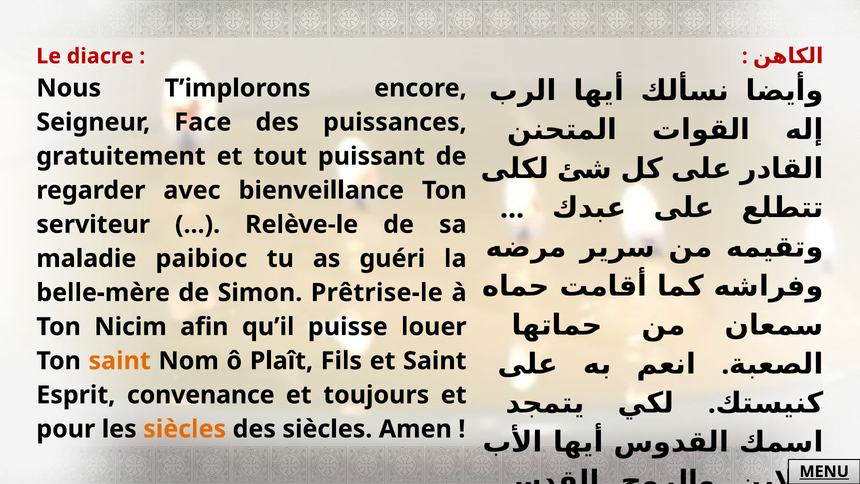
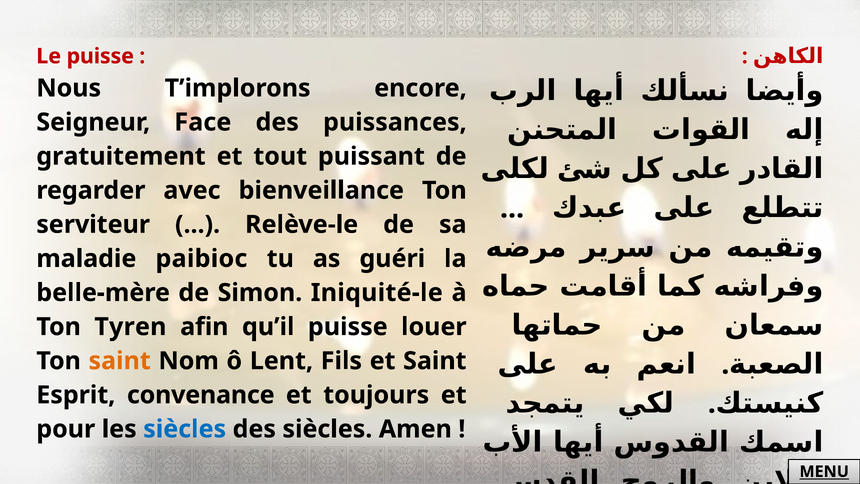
Le diacre: diacre -> puisse (100, 56)
Prêtrise-le: Prêtrise-le -> Iniquité-le (377, 293)
Nicim: Nicim -> Tyren (130, 327)
Plaît: Plaît -> Lent (281, 361)
siècles colour: orange -> blue (185, 429)
